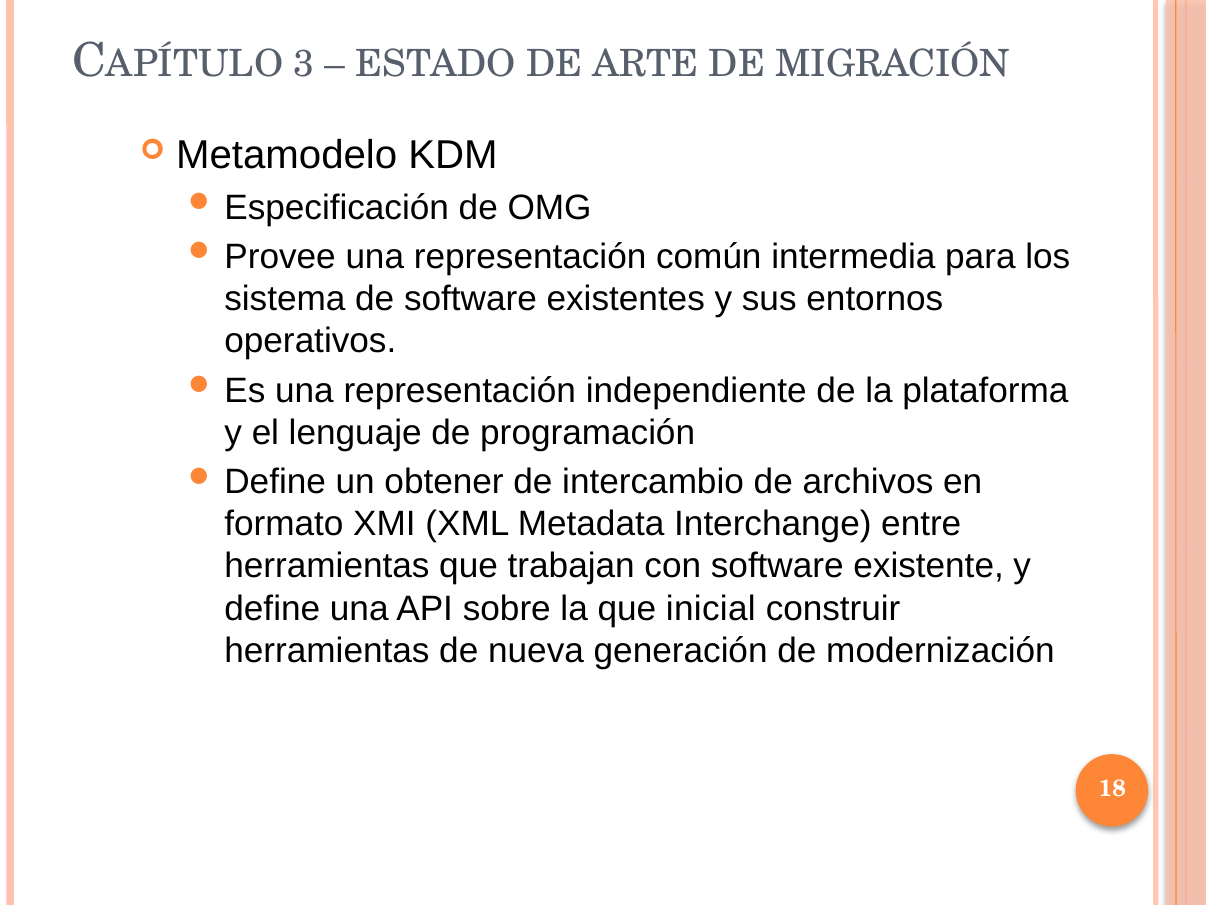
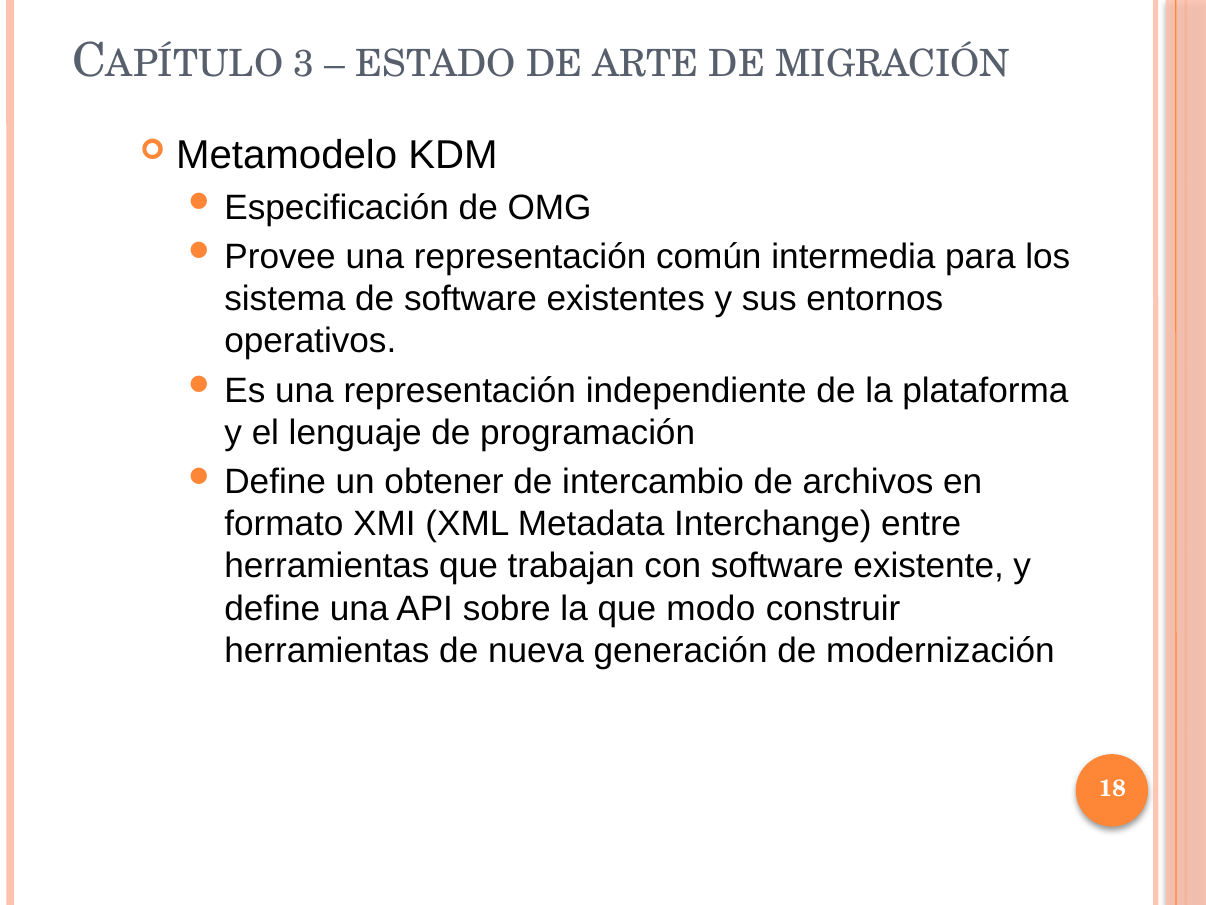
inicial: inicial -> modo (711, 608)
